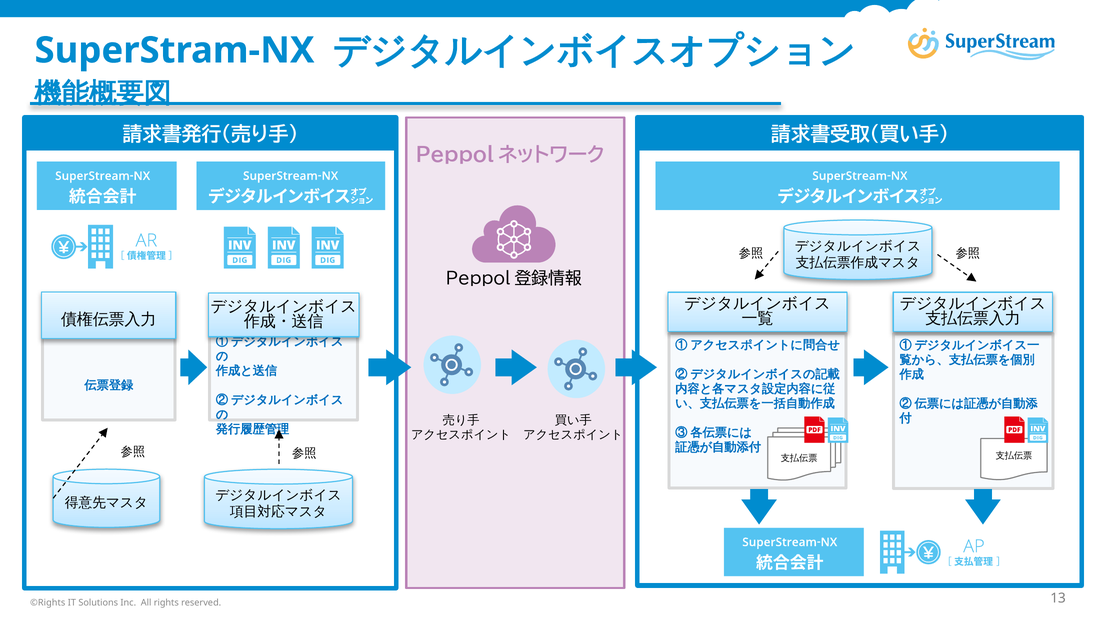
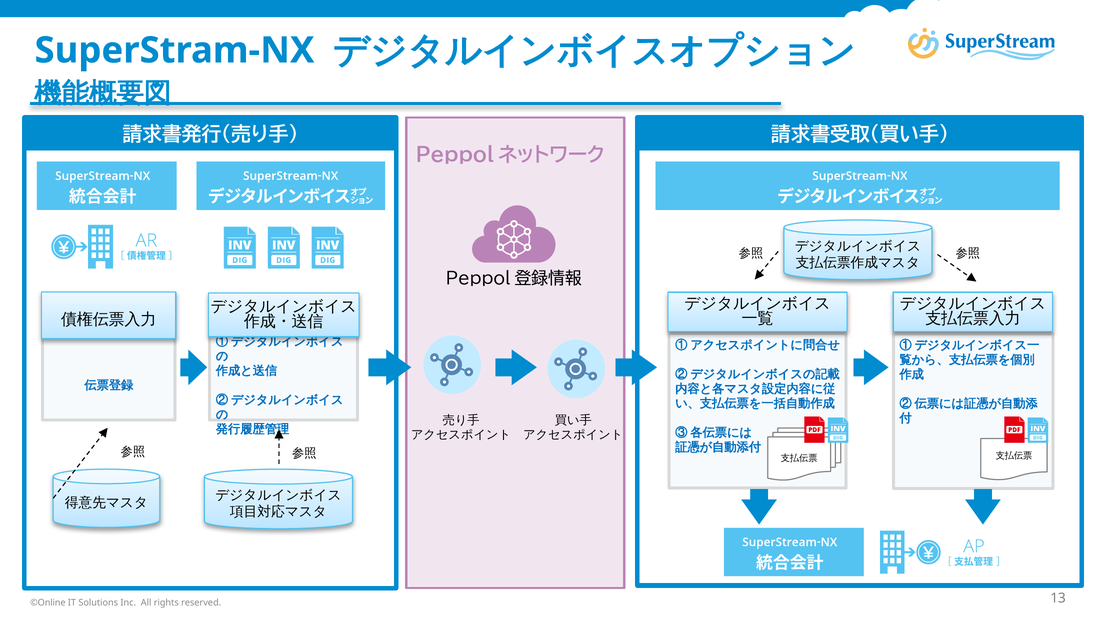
©Rights: ©Rights -> ©Online (48, 602)
